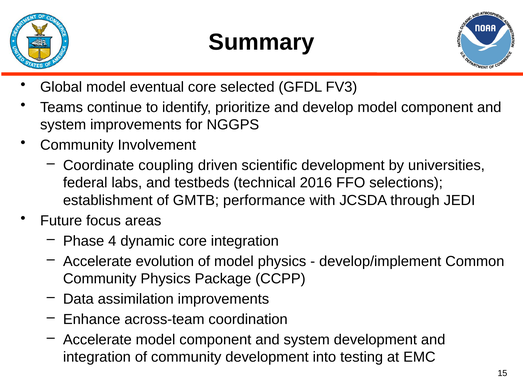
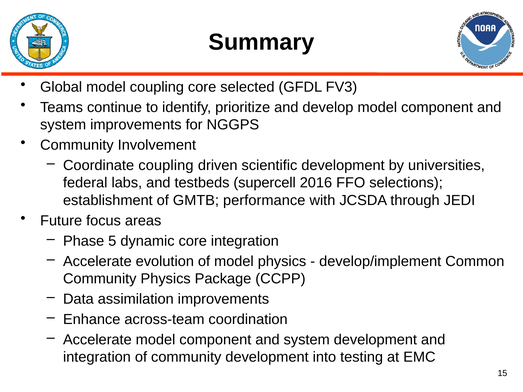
model eventual: eventual -> coupling (157, 87)
technical: technical -> supercell (265, 183)
4: 4 -> 5 (112, 241)
